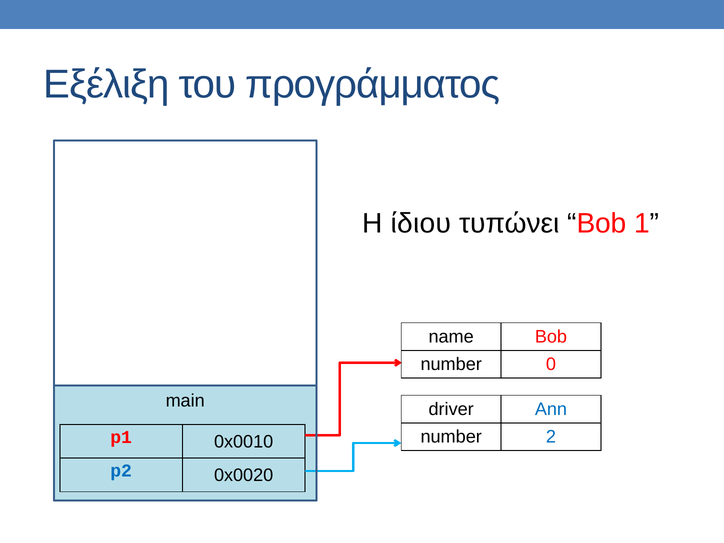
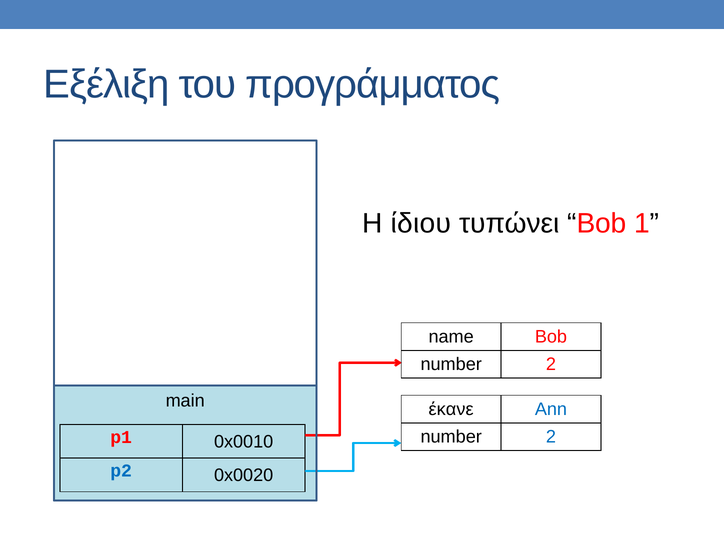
0: 0 -> 2 (551, 364)
driver: driver -> έκανε (451, 409)
